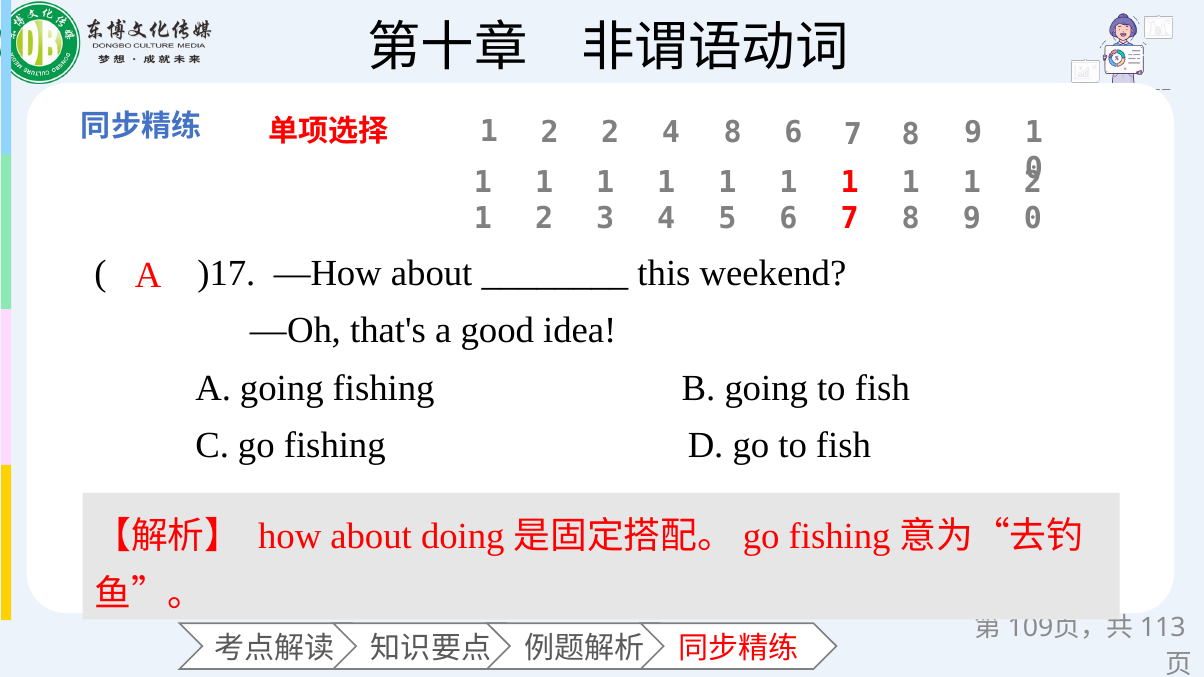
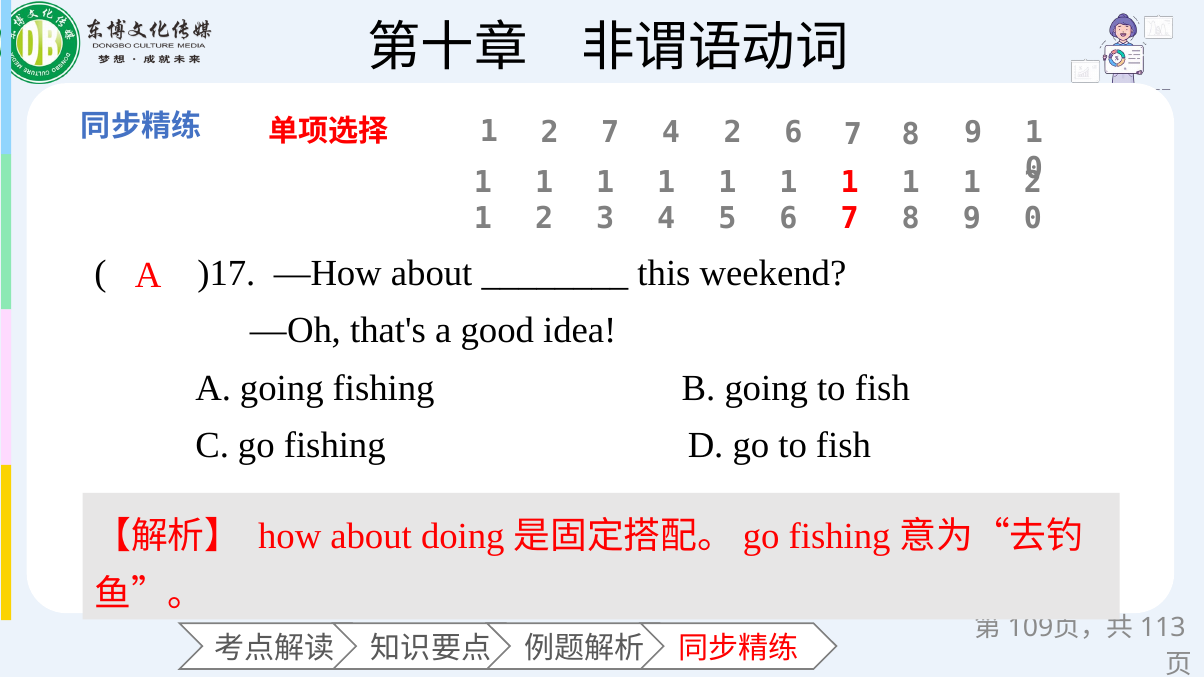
2 2: 2 -> 7 (610, 133)
4 8: 8 -> 2 (733, 133)
